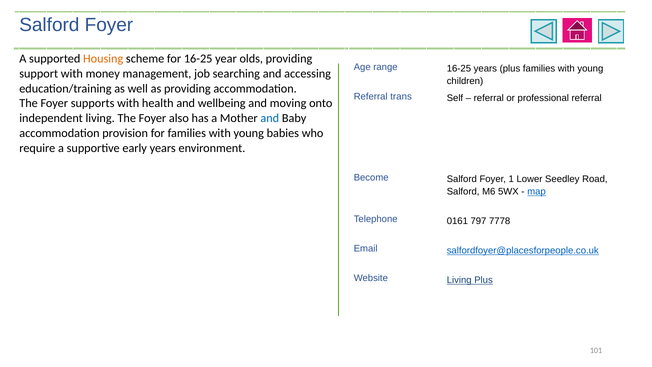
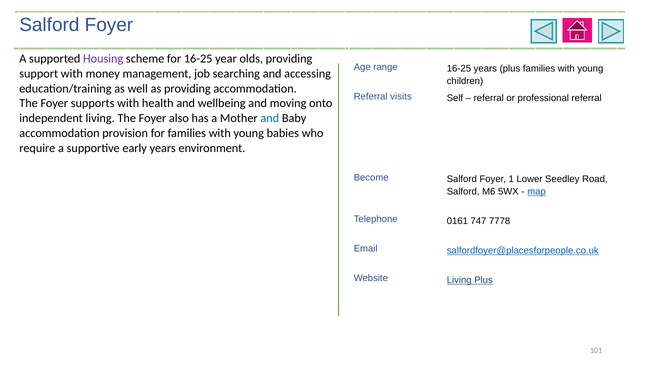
Housing colour: orange -> purple (103, 59)
trans: trans -> visits (401, 97)
797: 797 -> 747 (478, 221)
